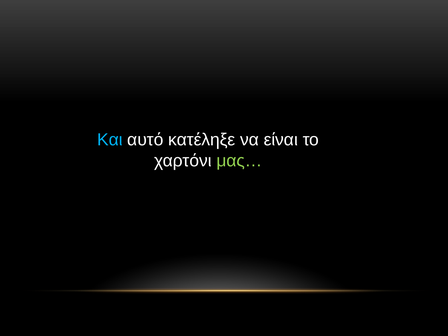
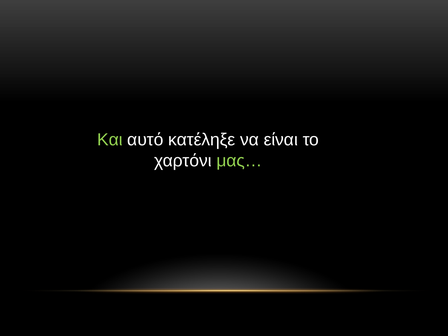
Και colour: light blue -> light green (110, 140)
